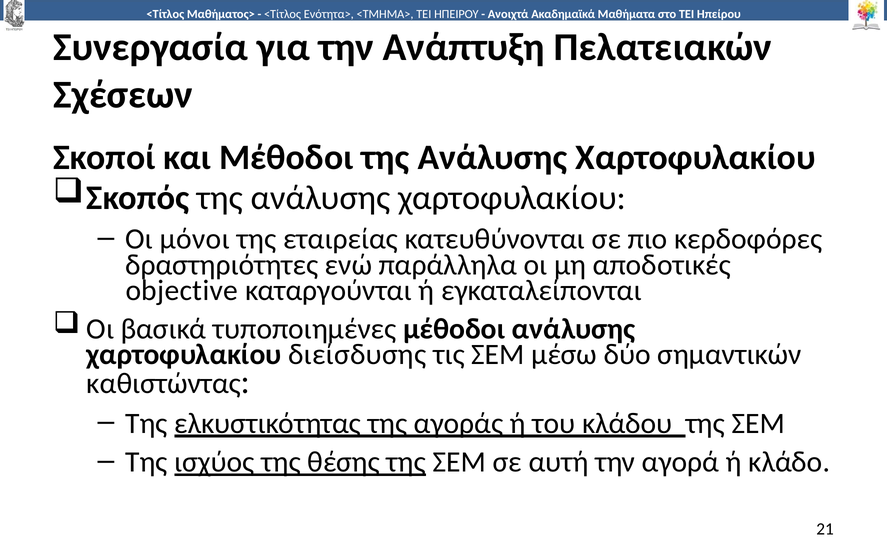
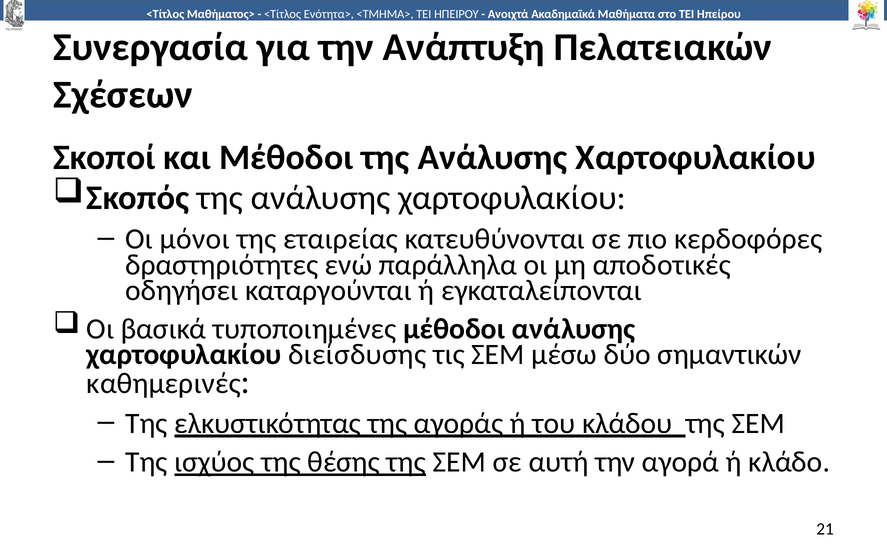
objective: objective -> οδηγήσει (182, 291)
καθιστώντας: καθιστώντας -> καθημερινές (164, 384)
